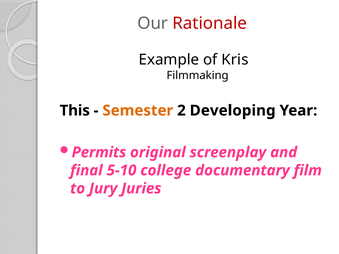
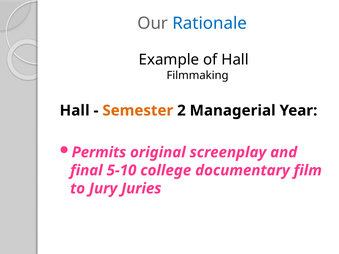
Rationale colour: red -> blue (210, 23)
of Kris: Kris -> Hall (235, 60)
This: This -> Hall (75, 111)
Developing: Developing -> Managerial (233, 111)
